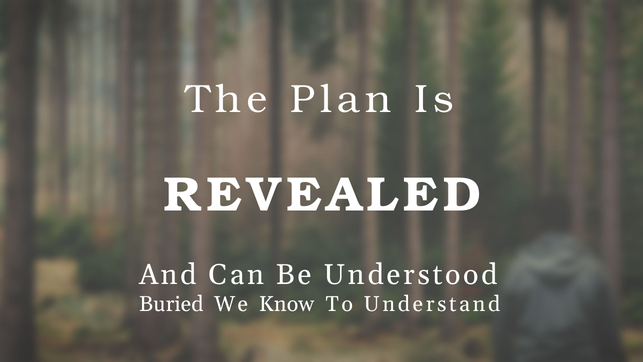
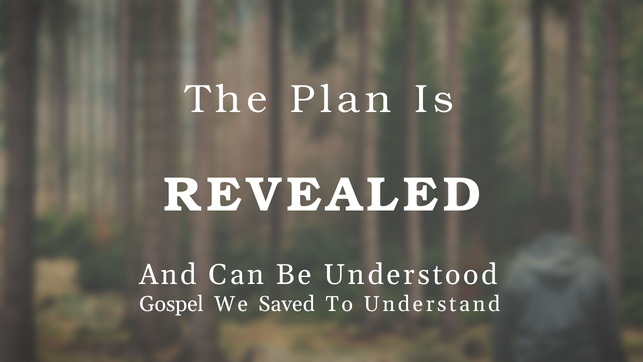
Buried: Buried -> Gospel (171, 304)
Know: Know -> Saved (287, 304)
